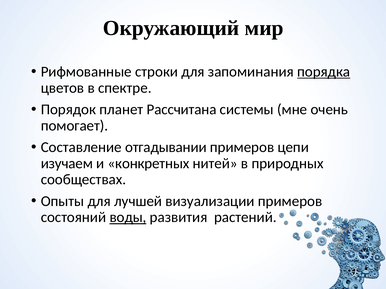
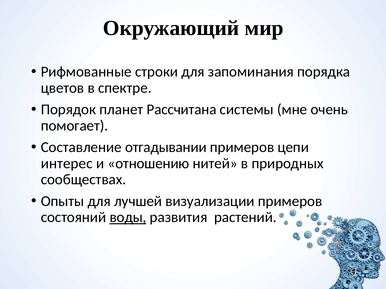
порядка underline: present -> none (324, 72)
изучаем: изучаем -> интерес (67, 164)
конкретных: конкретных -> отношению (149, 164)
